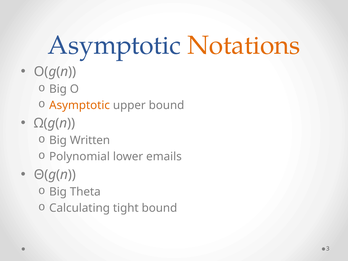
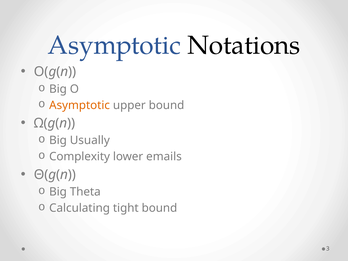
Notations colour: orange -> black (244, 45)
Written: Written -> Usually (90, 140)
Polynomial: Polynomial -> Complexity (80, 157)
